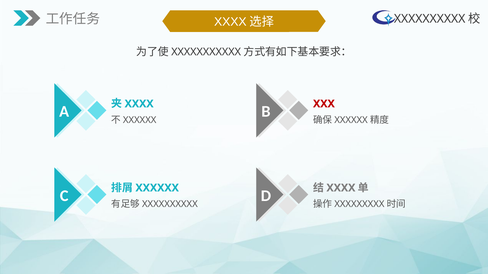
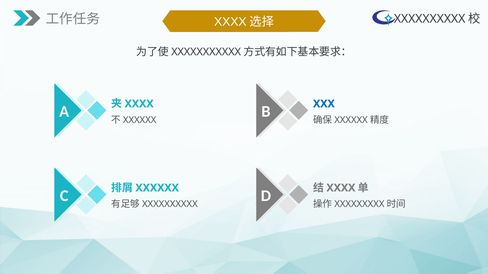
XXX colour: red -> blue (324, 104)
